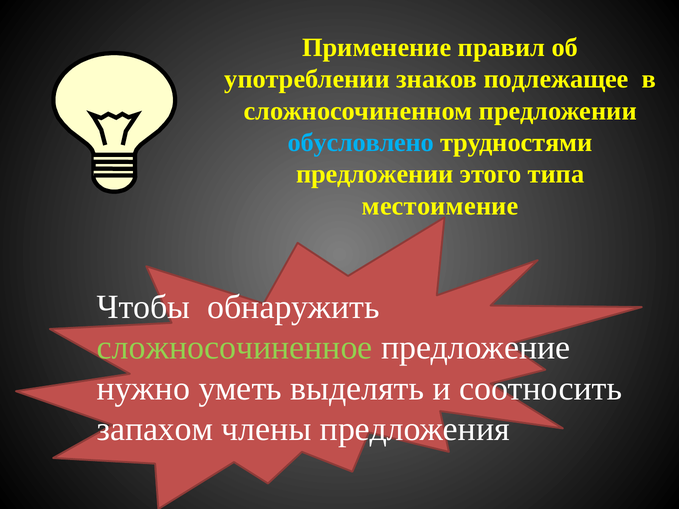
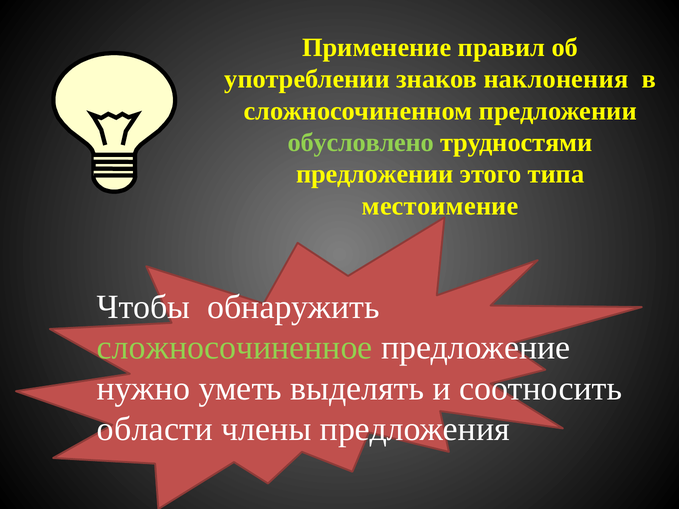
подлежащее: подлежащее -> наклонения (556, 79)
обусловлено colour: light blue -> light green (361, 143)
запахом: запахом -> области (155, 429)
